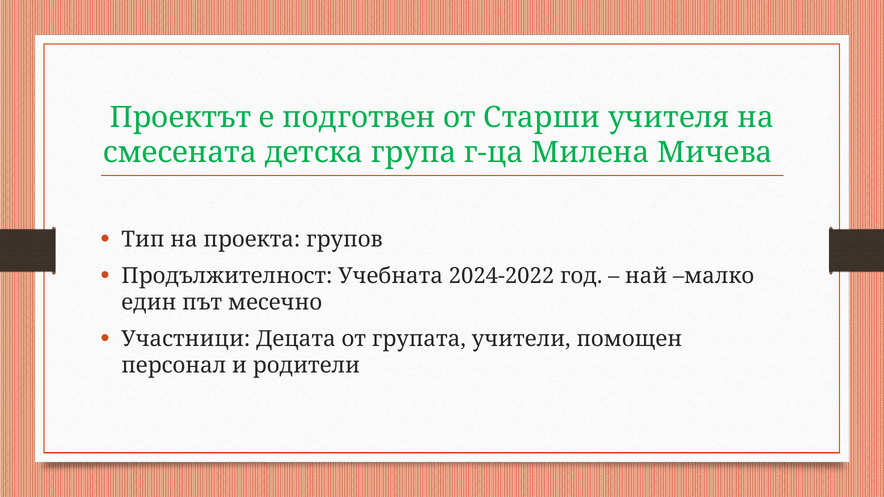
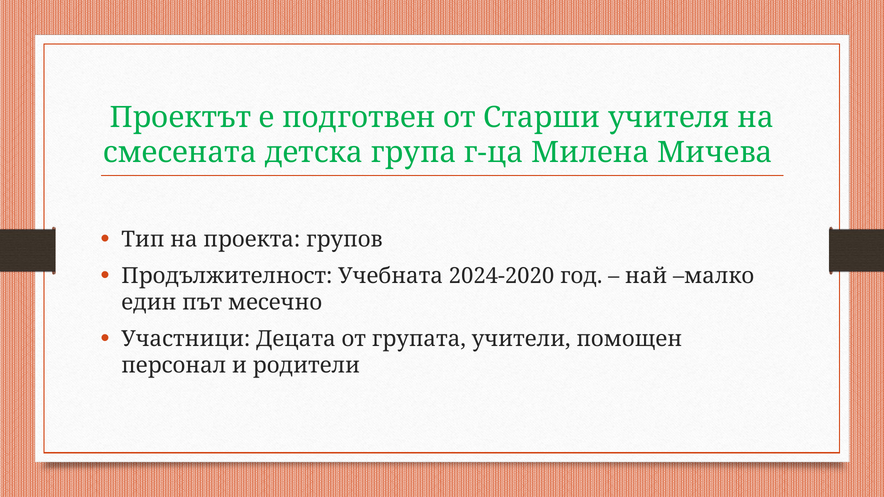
2024-2022: 2024-2022 -> 2024-2020 (501, 276)
